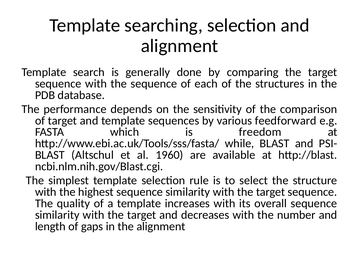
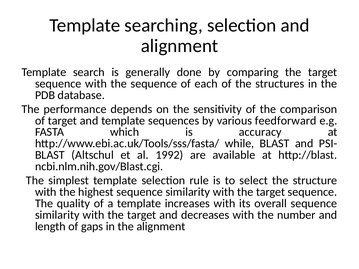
freedom: freedom -> accuracy (260, 132)
1960: 1960 -> 1992 (169, 155)
